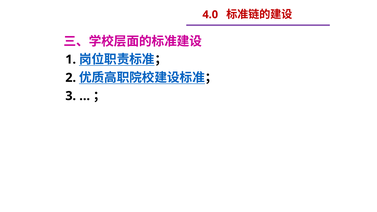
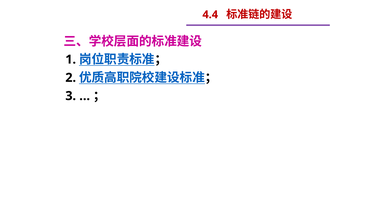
4.0: 4.0 -> 4.4 (210, 15)
